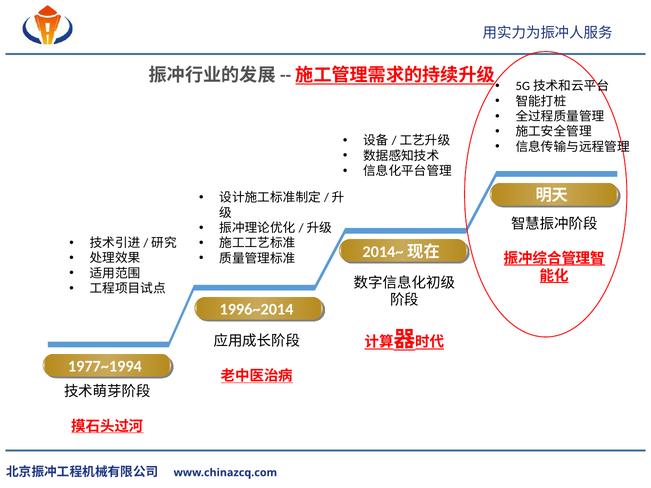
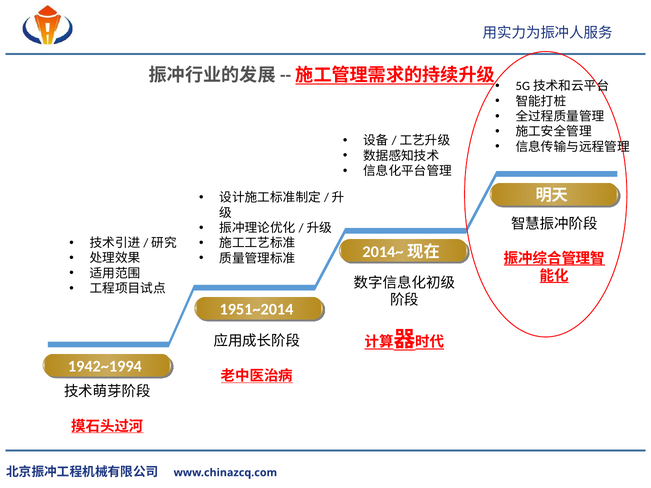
1996~2014: 1996~2014 -> 1951~2014 (257, 310)
1977~1994: 1977~1994 -> 1942~1994 (105, 367)
